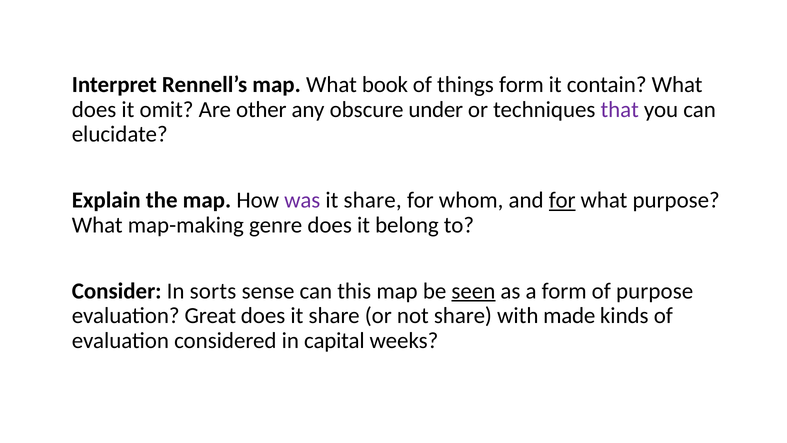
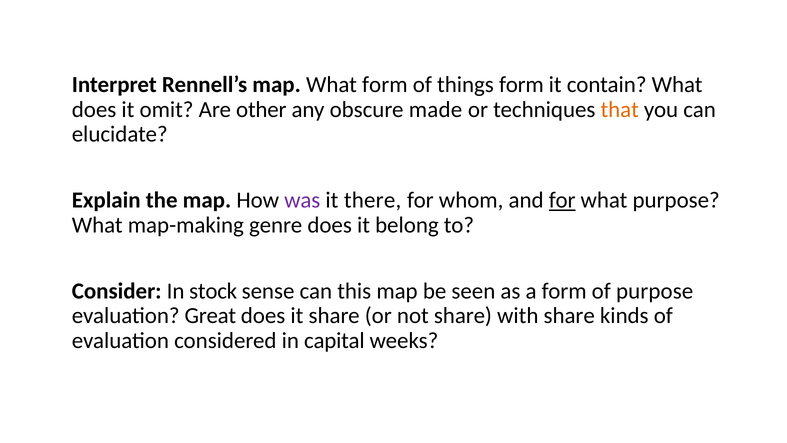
What book: book -> form (385, 85)
under: under -> made (436, 110)
that colour: purple -> orange (620, 110)
share: share -> there (373, 200)
sorts: sorts -> stock (213, 291)
seen underline: present -> none (473, 291)
with made: made -> share (569, 316)
